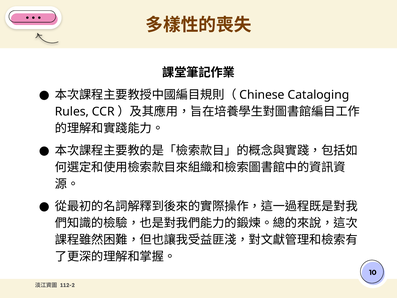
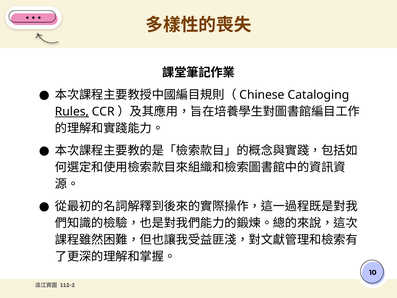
Rules underline: none -> present (72, 111)
